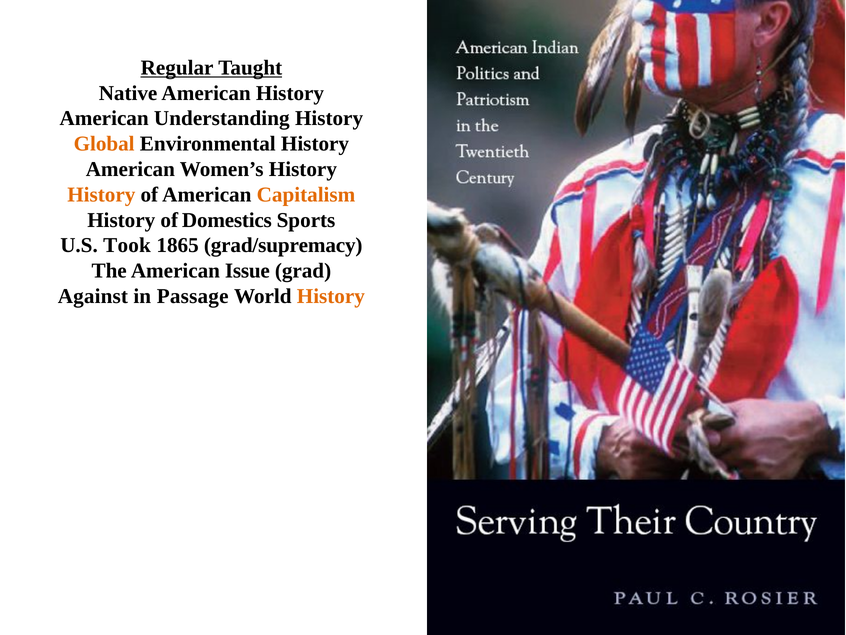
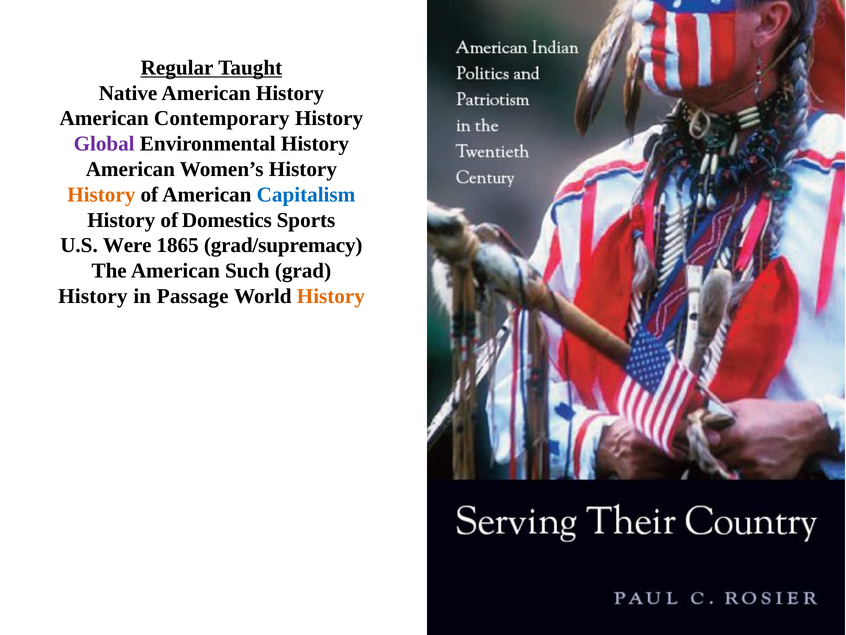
Understanding: Understanding -> Contemporary (222, 118)
Global colour: orange -> purple (104, 144)
Capitalism colour: orange -> blue (306, 195)
Took: Took -> Were (127, 245)
Issue: Issue -> Such (247, 271)
Against: Against -> History (93, 296)
